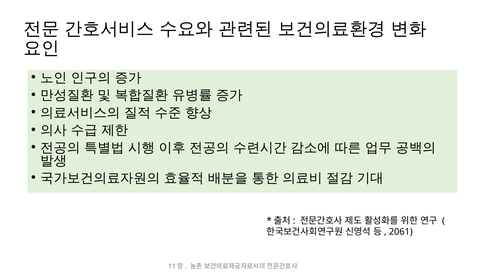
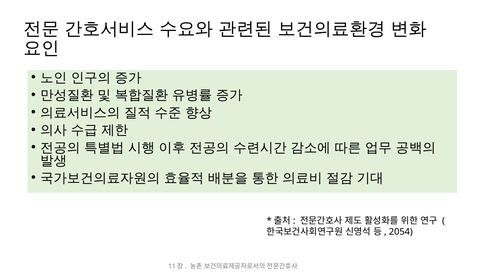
2061: 2061 -> 2054 (401, 232)
